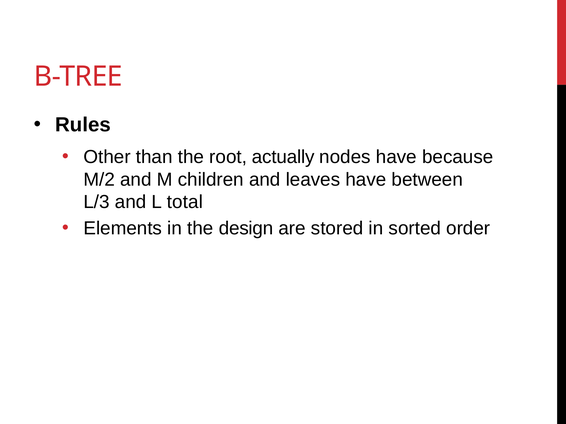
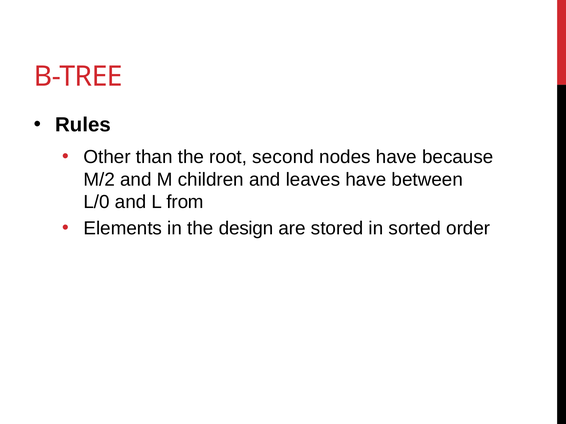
actually: actually -> second (283, 157)
L/3: L/3 -> L/0 (97, 202)
total: total -> from (185, 202)
